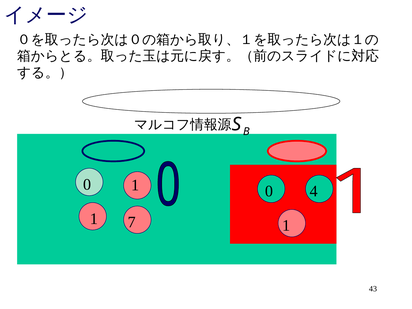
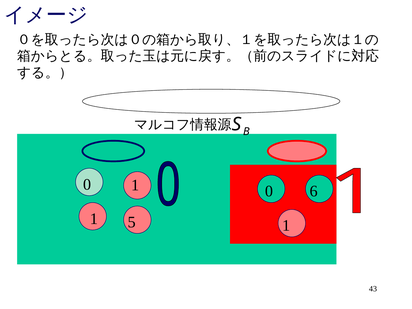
4: 4 -> 6 (314, 191)
7: 7 -> 5 (132, 222)
